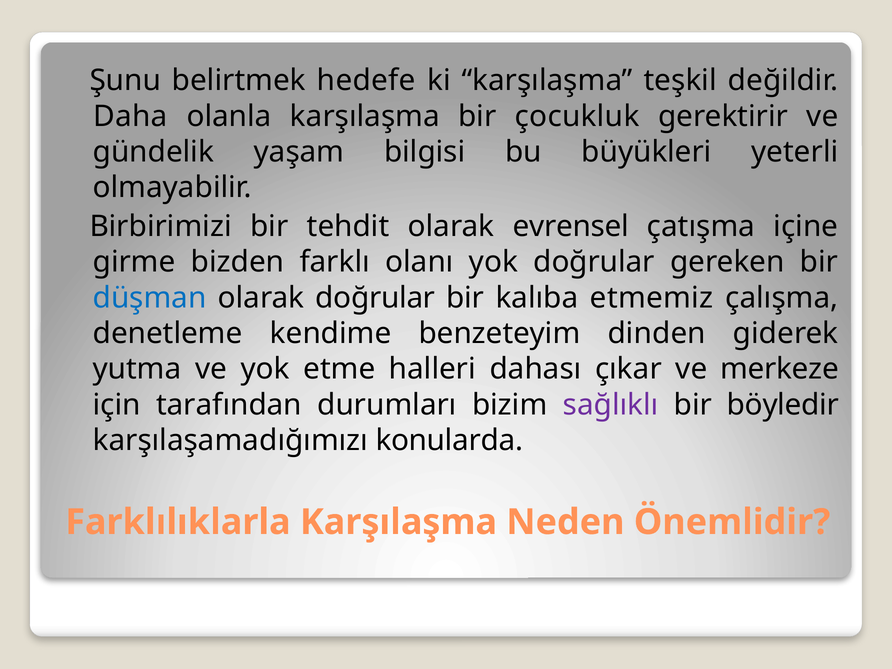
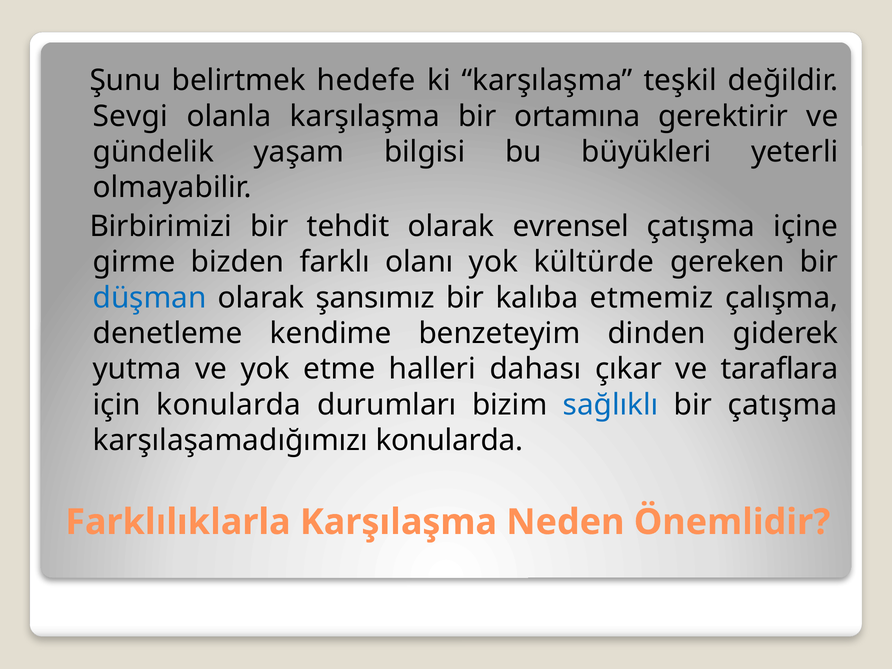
Daha: Daha -> Sevgi (130, 116)
çocukluk: çocukluk -> ortamına (577, 116)
yok doğrular: doğrular -> kültürde (594, 262)
olarak doğrular: doğrular -> şansımız (375, 298)
merkeze: merkeze -> taraflara (780, 369)
için tarafından: tarafından -> konularda (229, 405)
sağlıklı colour: purple -> blue (611, 405)
bir böyledir: böyledir -> çatışma (783, 405)
